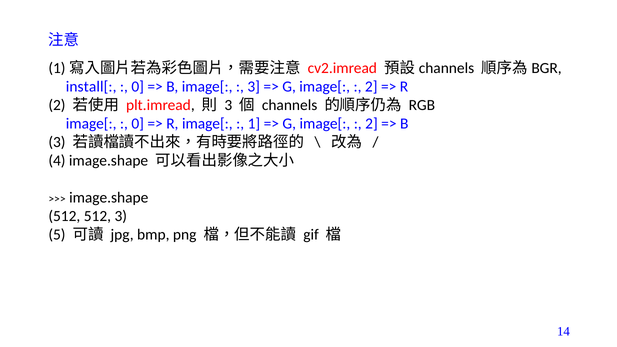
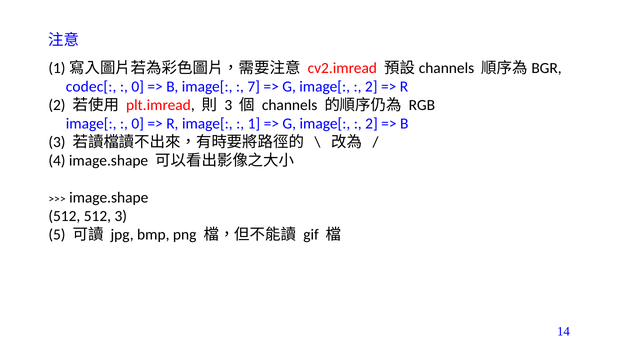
install[: install[ -> codec[ (91, 87)
3: 3 -> 7 (254, 87)
